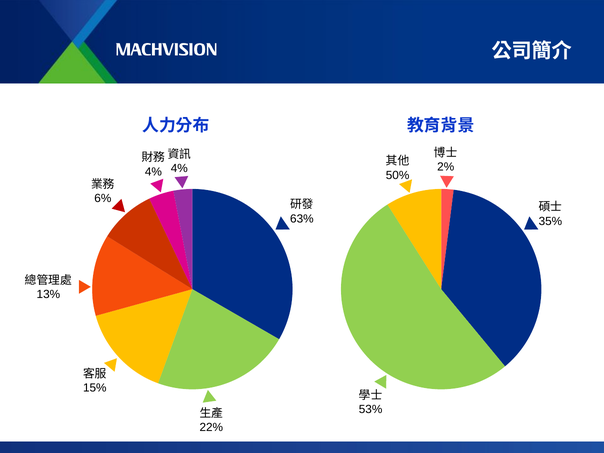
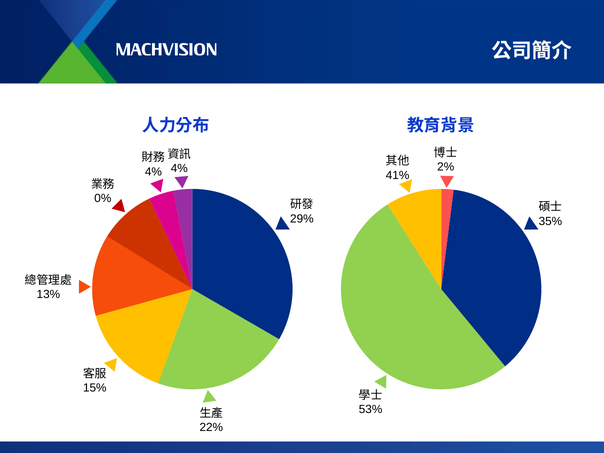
50%: 50% -> 41% (398, 175)
6%: 6% -> 0% (103, 198)
63%: 63% -> 29% (302, 219)
